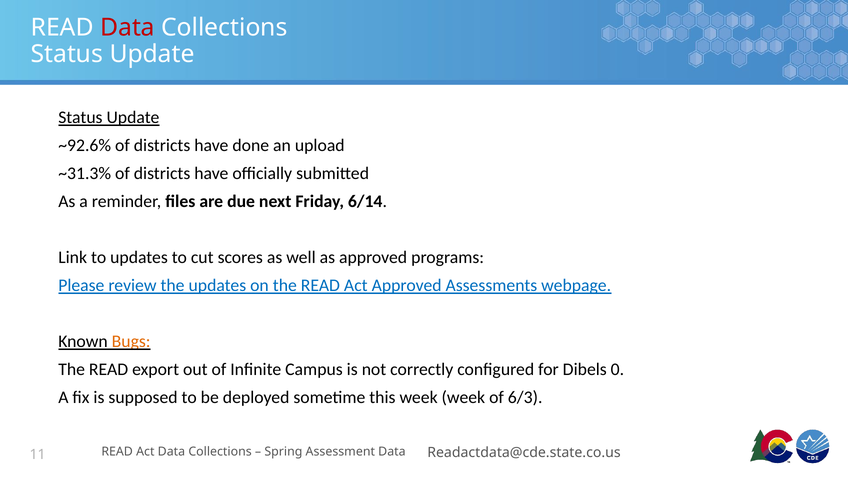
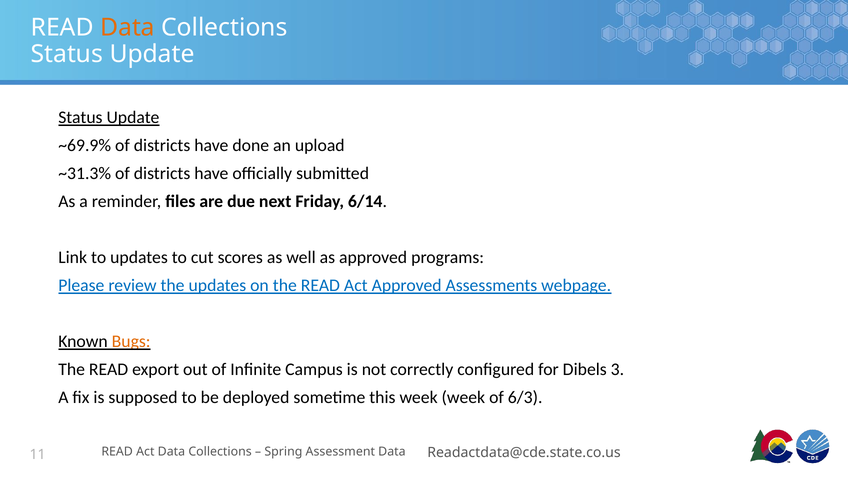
Data colour: red -> orange (127, 27)
~92.6%: ~92.6% -> ~69.9% (85, 146)
0: 0 -> 3 (617, 369)
